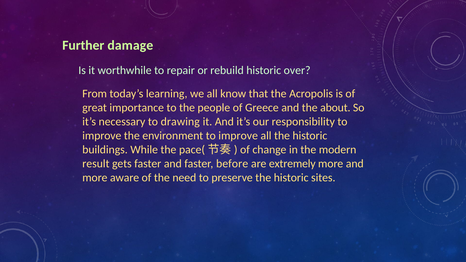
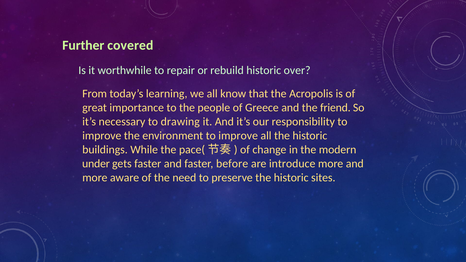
damage: damage -> covered (130, 46)
about: about -> friend (335, 108)
result: result -> under (96, 164)
extremely: extremely -> introduce (292, 164)
